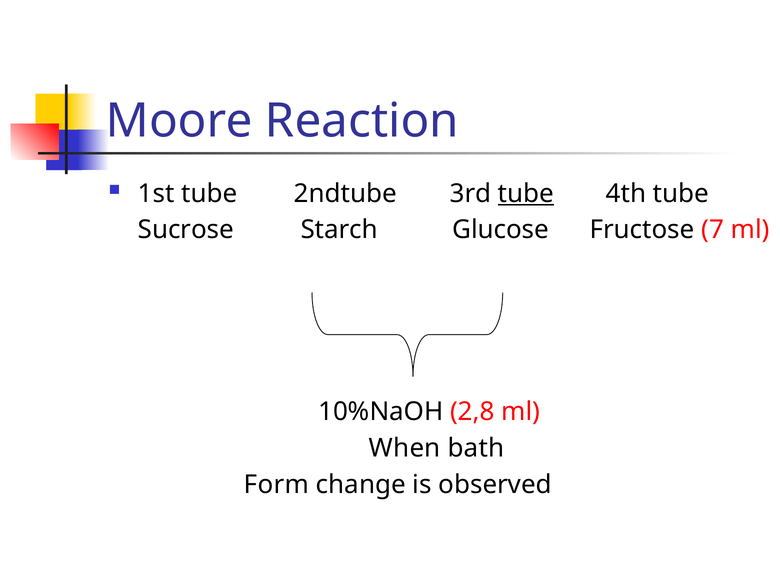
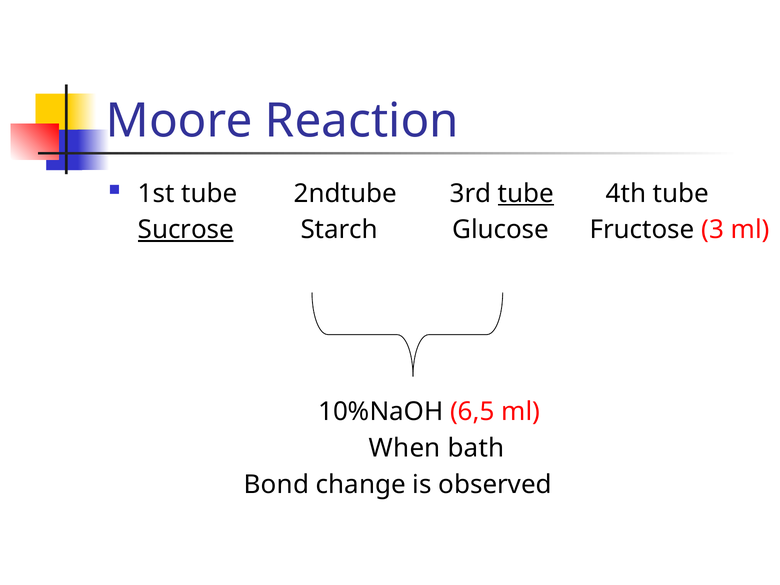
Sucrose underline: none -> present (186, 230)
7: 7 -> 3 (713, 230)
2,8: 2,8 -> 6,5 (472, 412)
Form: Form -> Bond (276, 485)
